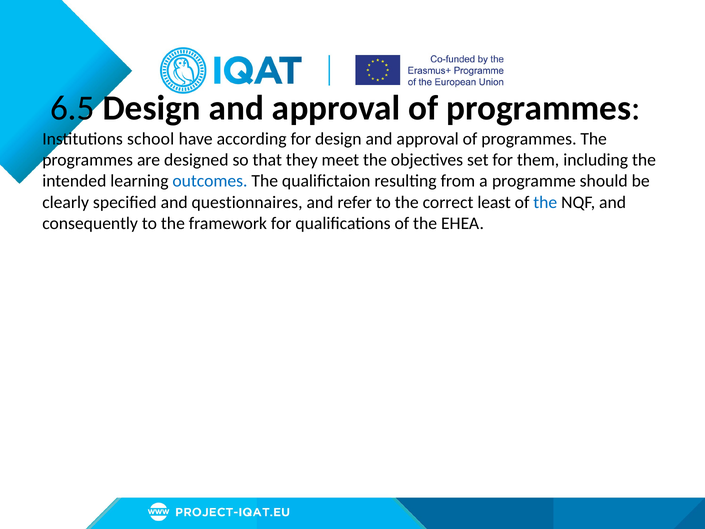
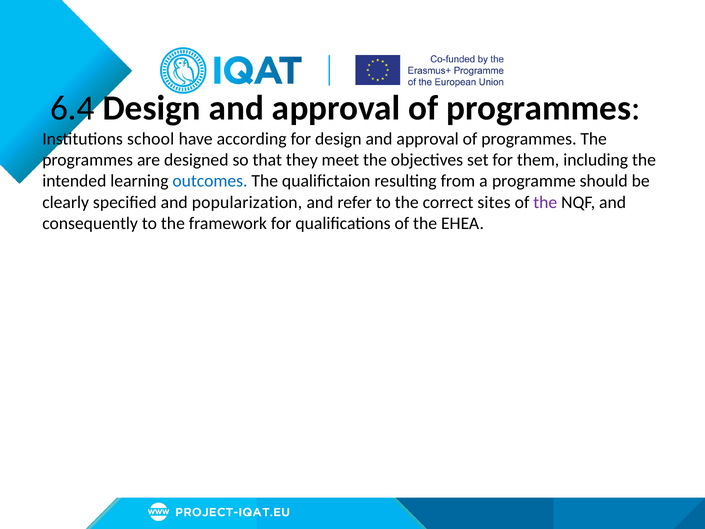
6.5: 6.5 -> 6.4 (72, 108)
questionnaires: questionnaires -> popularization (247, 202)
least: least -> sites (494, 202)
the colour: blue -> purple (545, 202)
